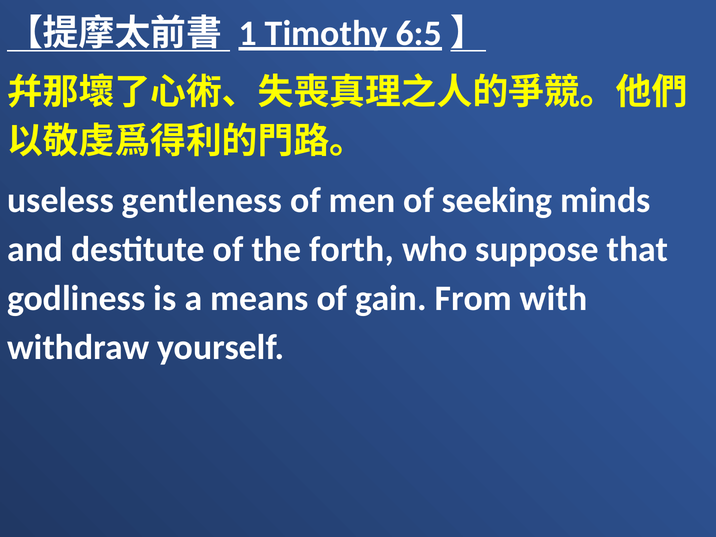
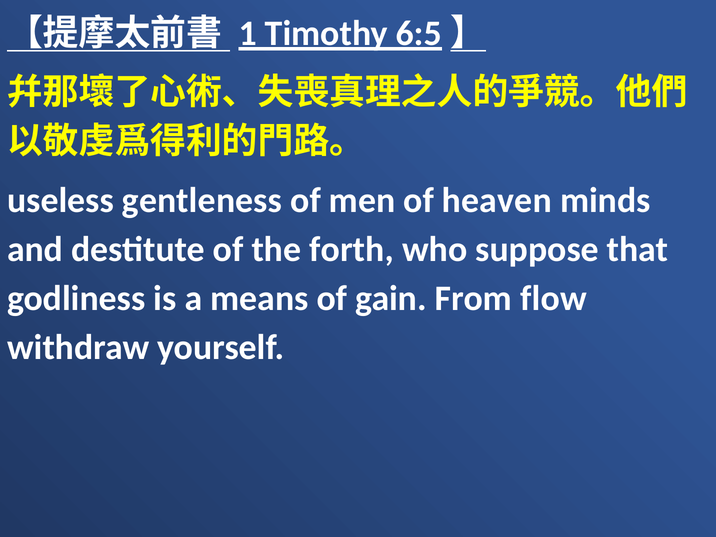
seeking: seeking -> heaven (497, 200)
with: with -> flow (554, 298)
